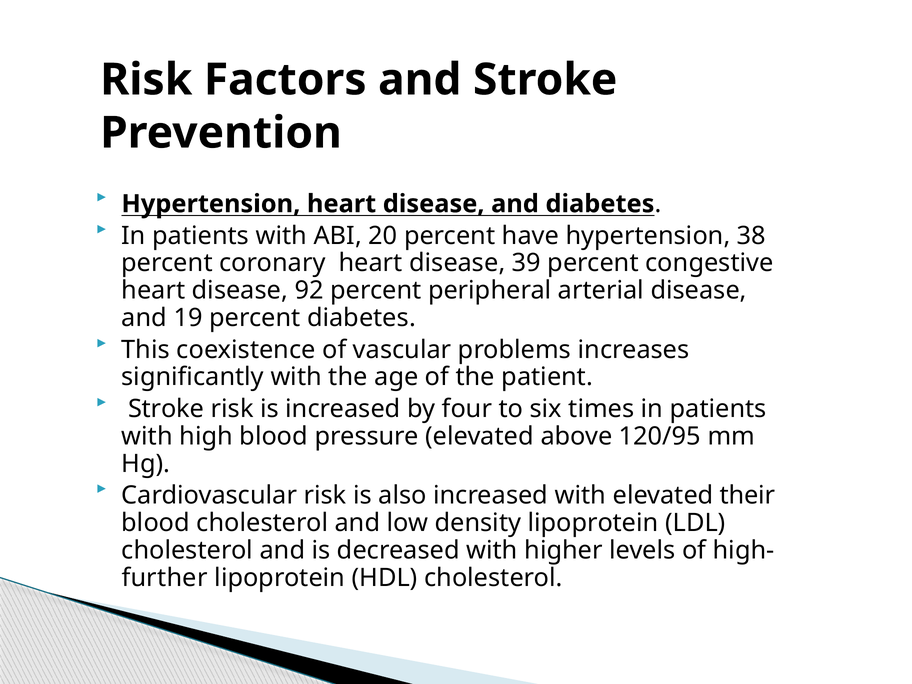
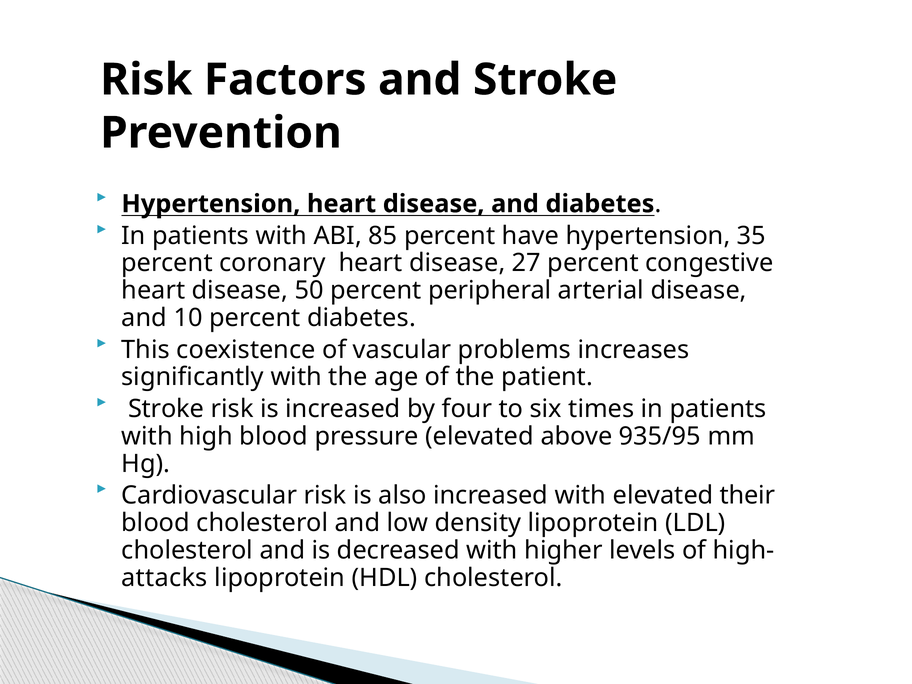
20: 20 -> 85 (383, 236)
38: 38 -> 35 (751, 236)
39: 39 -> 27 (526, 263)
92: 92 -> 50 (309, 290)
19: 19 -> 10 (188, 318)
120/95: 120/95 -> 935/95 (660, 436)
further: further -> attacks (165, 578)
